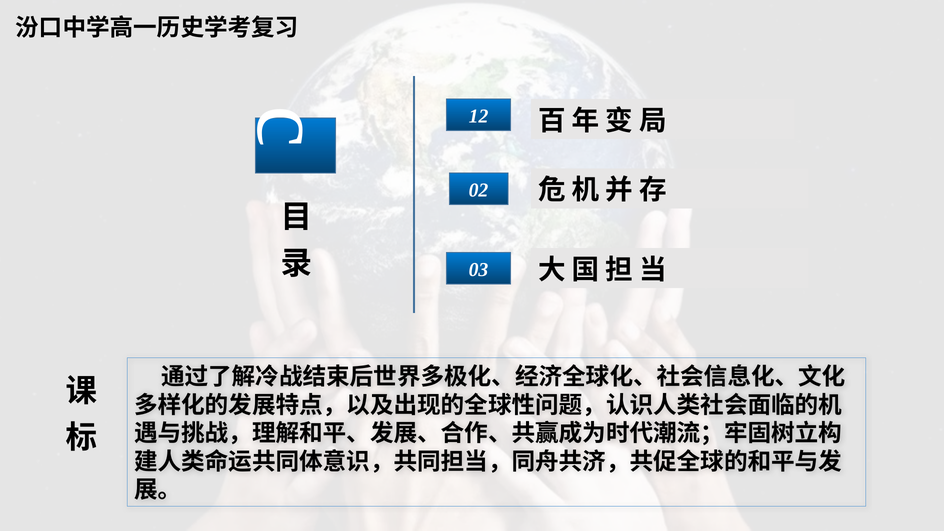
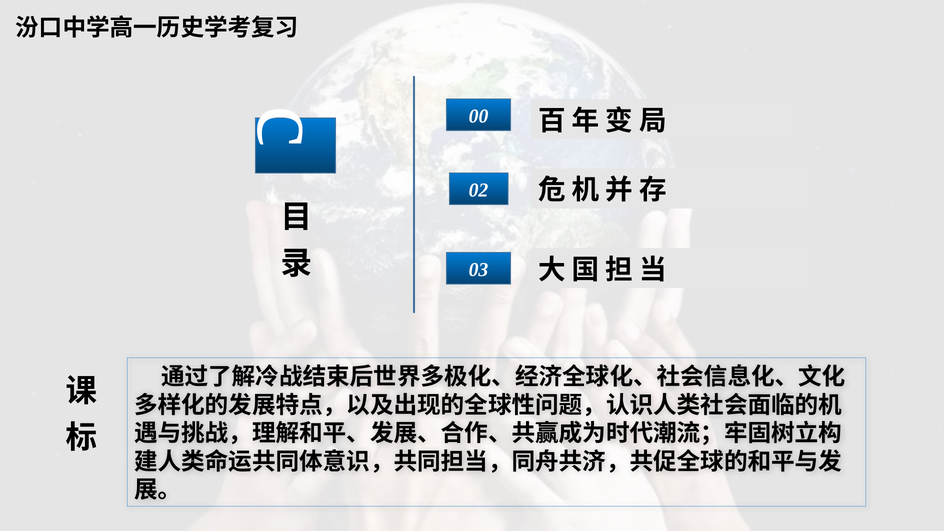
12: 12 -> 00 (479, 116)
